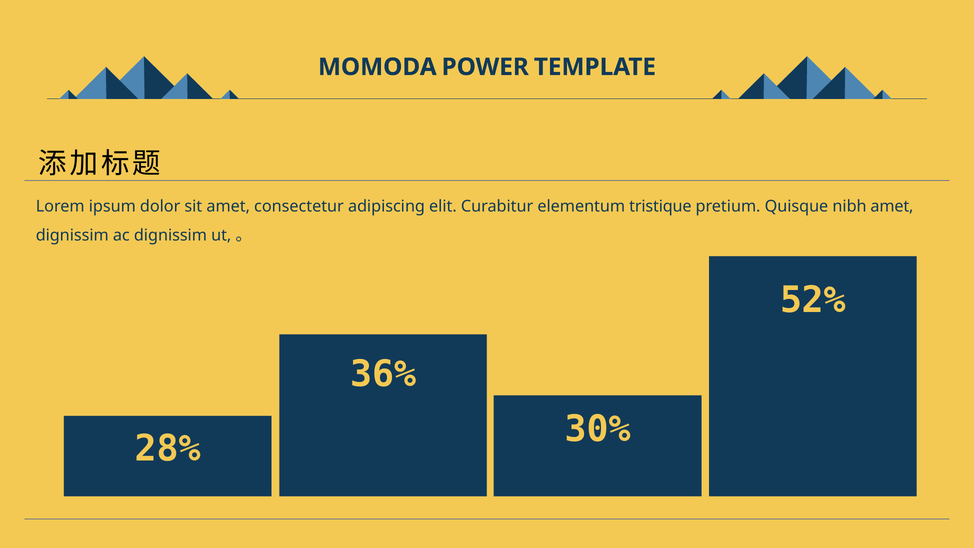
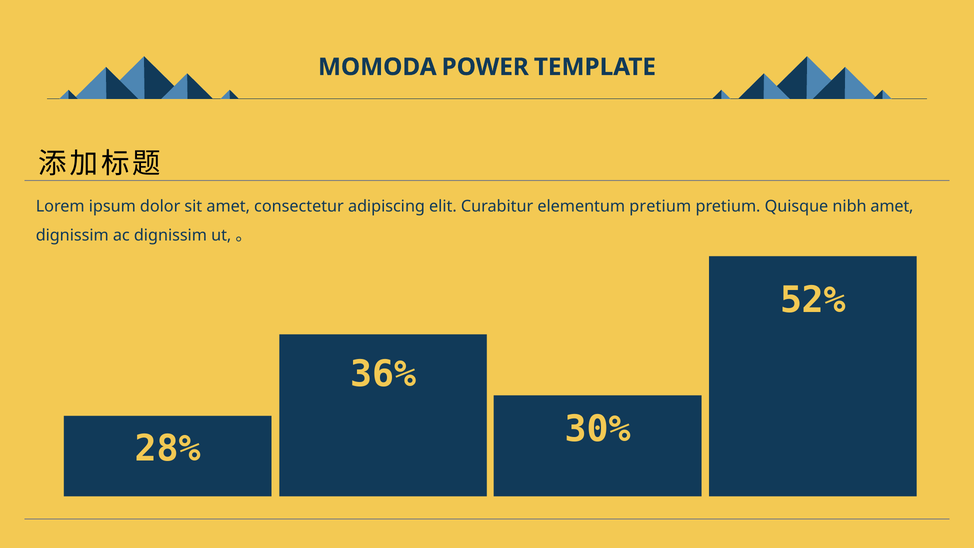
elementum tristique: tristique -> pretium (660, 206)
